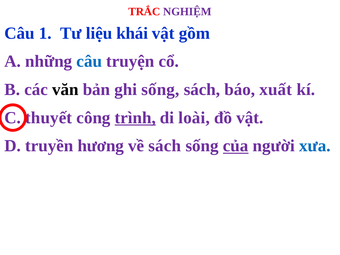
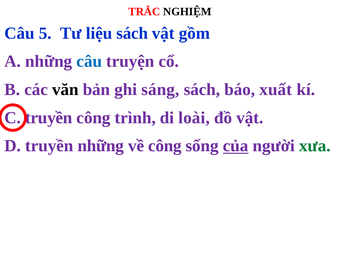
NGHIỆM colour: purple -> black (187, 12)
1: 1 -> 5 (45, 33)
liệu khái: khái -> sách (132, 33)
ghi sống: sống -> sáng (160, 89)
C thuyết: thuyết -> truyền (49, 118)
trình underline: present -> none (135, 118)
truyền hương: hương -> những (101, 146)
về sách: sách -> công (165, 146)
xưa colour: blue -> green (315, 146)
